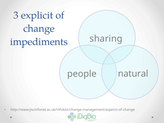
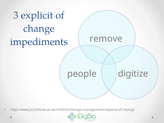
sharing: sharing -> remove (106, 39)
natural: natural -> digitize (133, 74)
